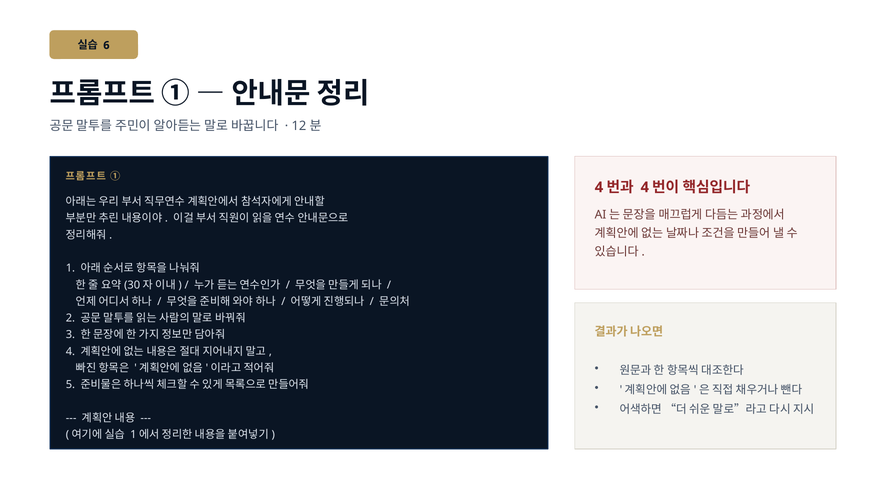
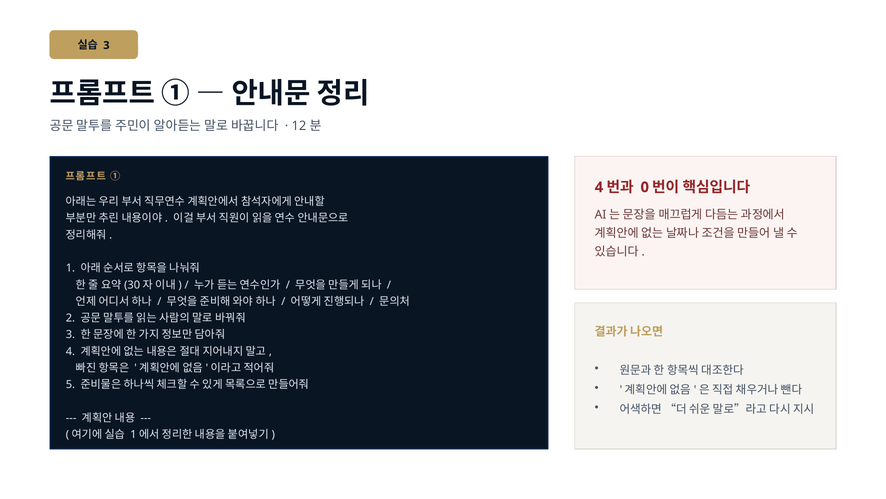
6: 6 -> 3 (106, 45)
4: 4 -> 0 (645, 187)
